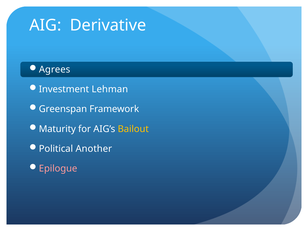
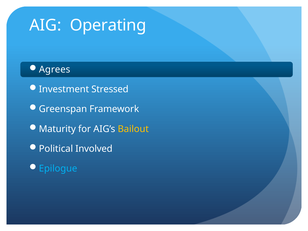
Derivative: Derivative -> Operating (108, 25)
Lehman: Lehman -> Stressed (110, 89)
Another: Another -> Involved (94, 149)
Epilogue colour: pink -> light blue (58, 169)
